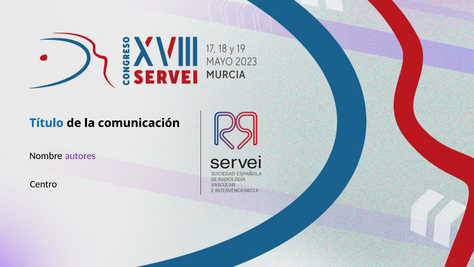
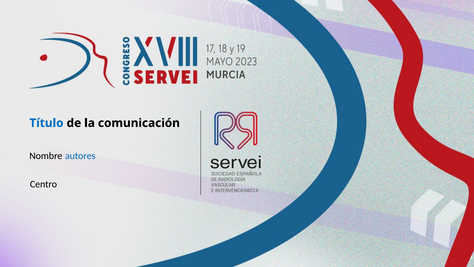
autores colour: purple -> blue (80, 156)
